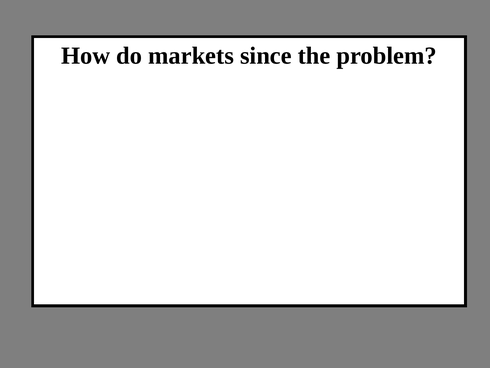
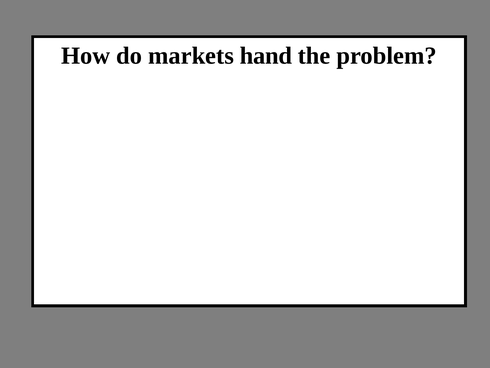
markets since: since -> hand (266, 56)
